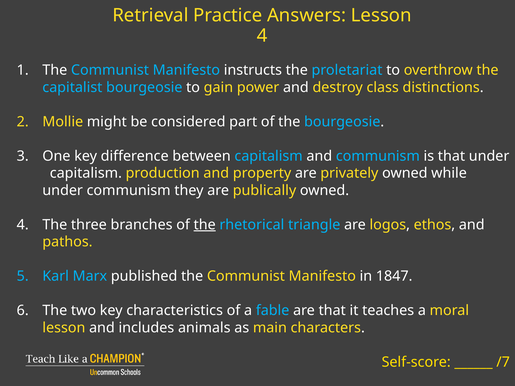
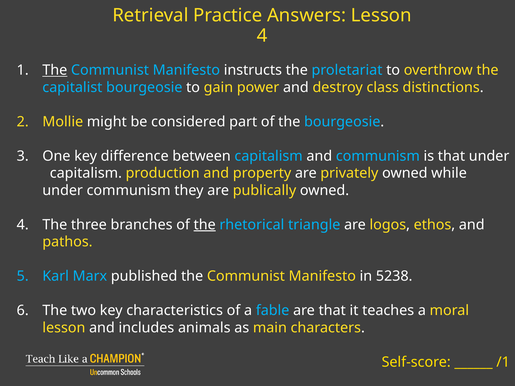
The underline: none -> present (55, 70)
1847: 1847 -> 5238 (394, 276)
/7: /7 -> /1 (503, 362)
